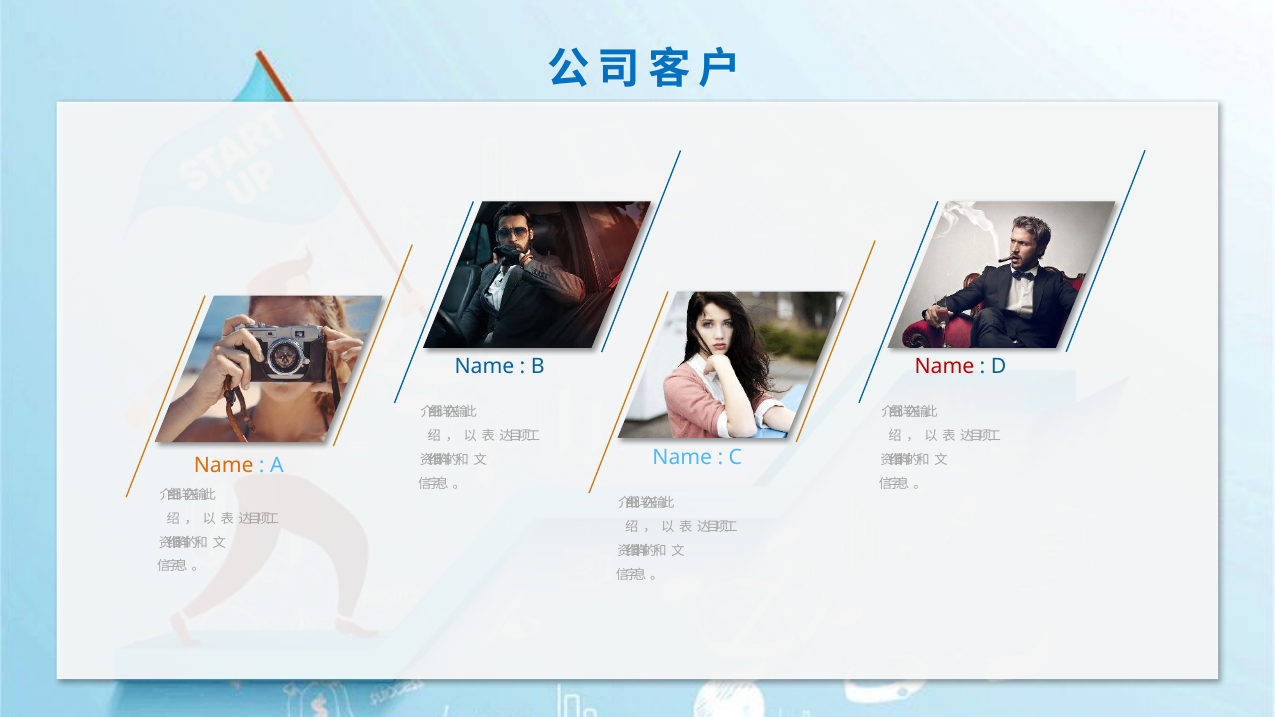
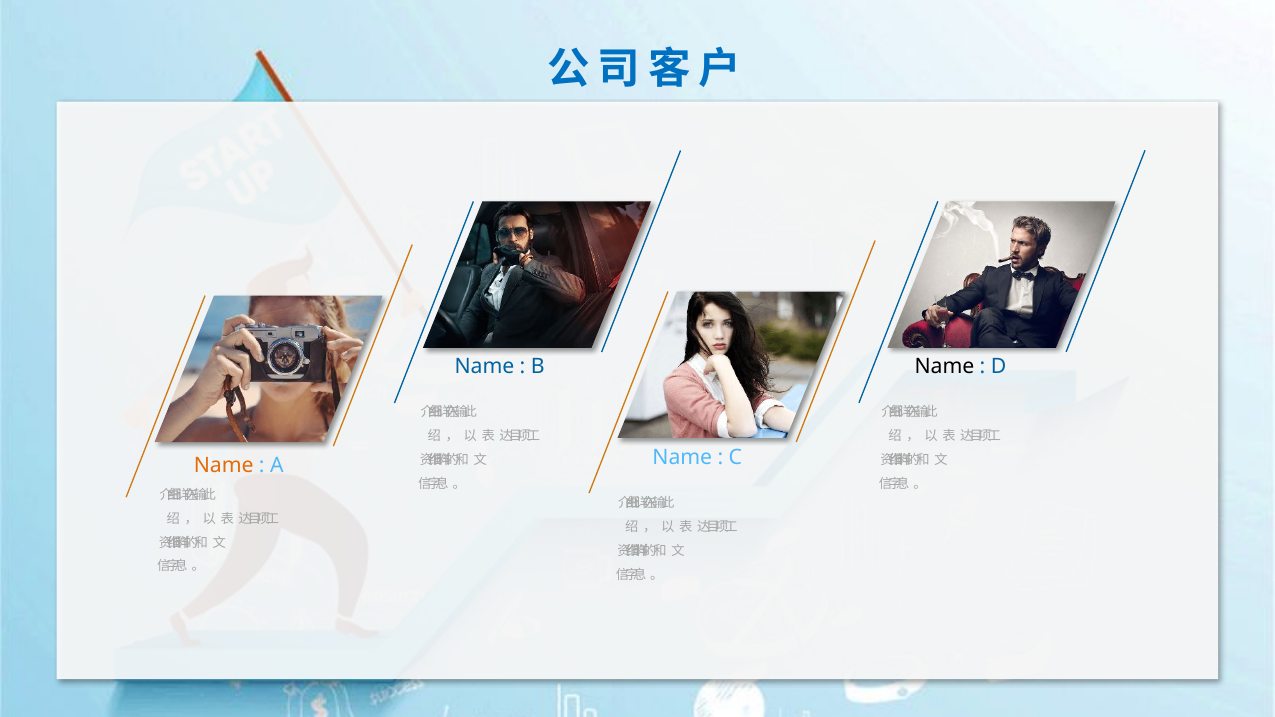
Name colour: red -> black (944, 367)
